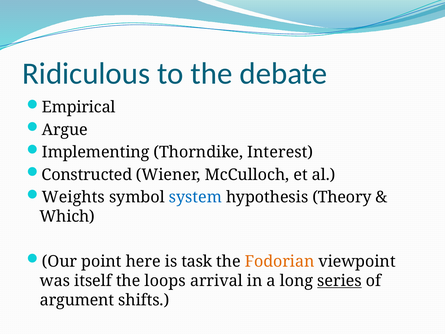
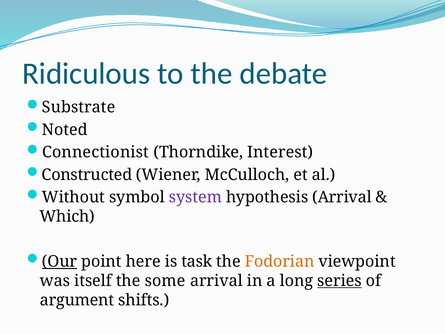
Empirical: Empirical -> Substrate (79, 107)
Argue: Argue -> Noted (65, 130)
Implementing: Implementing -> Connectionist (96, 152)
Weights: Weights -> Without (73, 197)
system colour: blue -> purple (195, 197)
hypothesis Theory: Theory -> Arrival (342, 197)
Our underline: none -> present (59, 261)
loops: loops -> some (165, 281)
